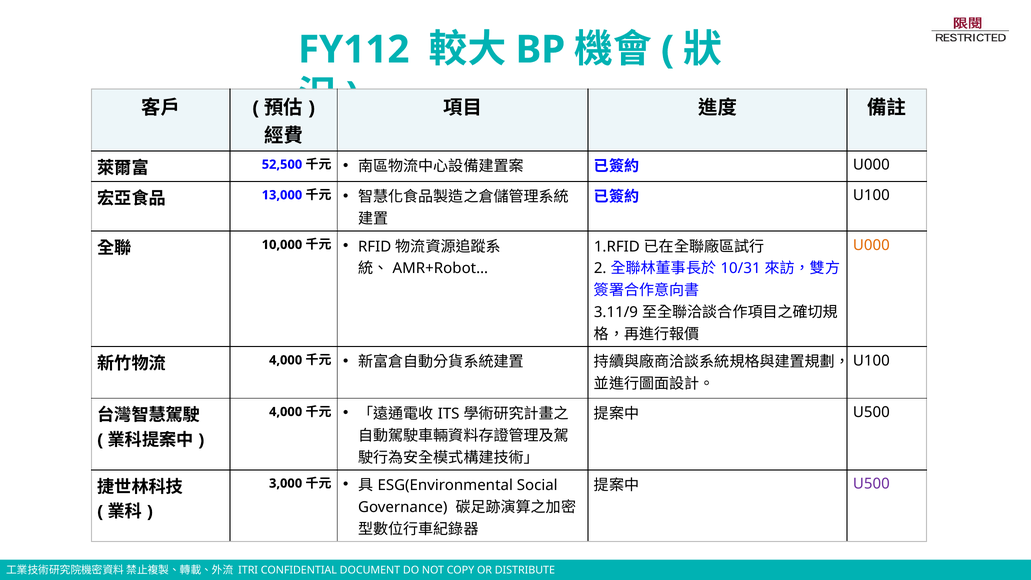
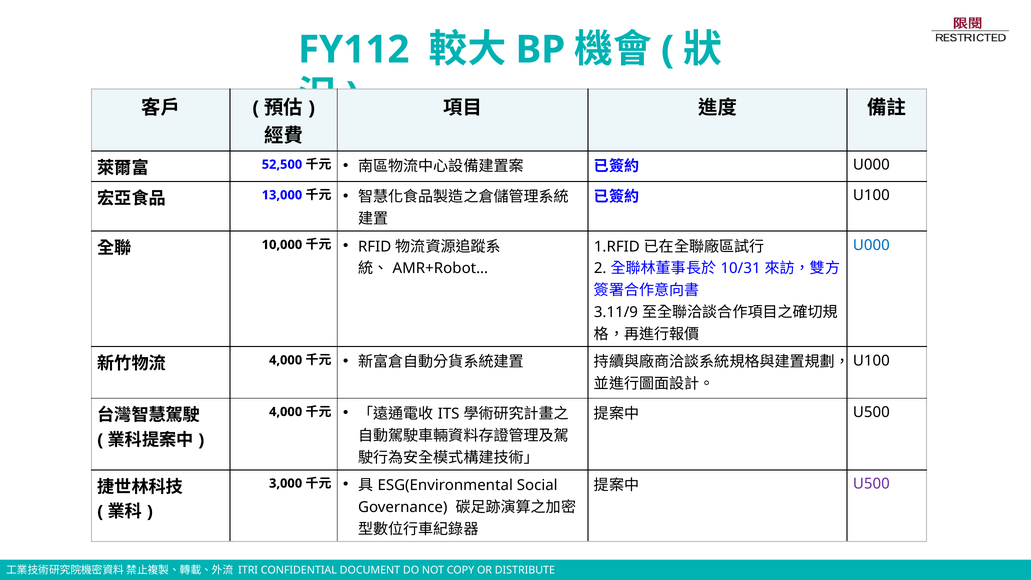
U000 colour: orange -> blue (871, 245)
